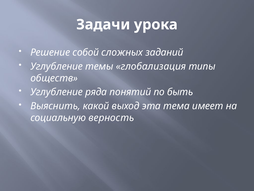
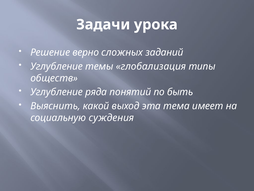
собой: собой -> верно (86, 52)
верность: верность -> суждения (111, 118)
